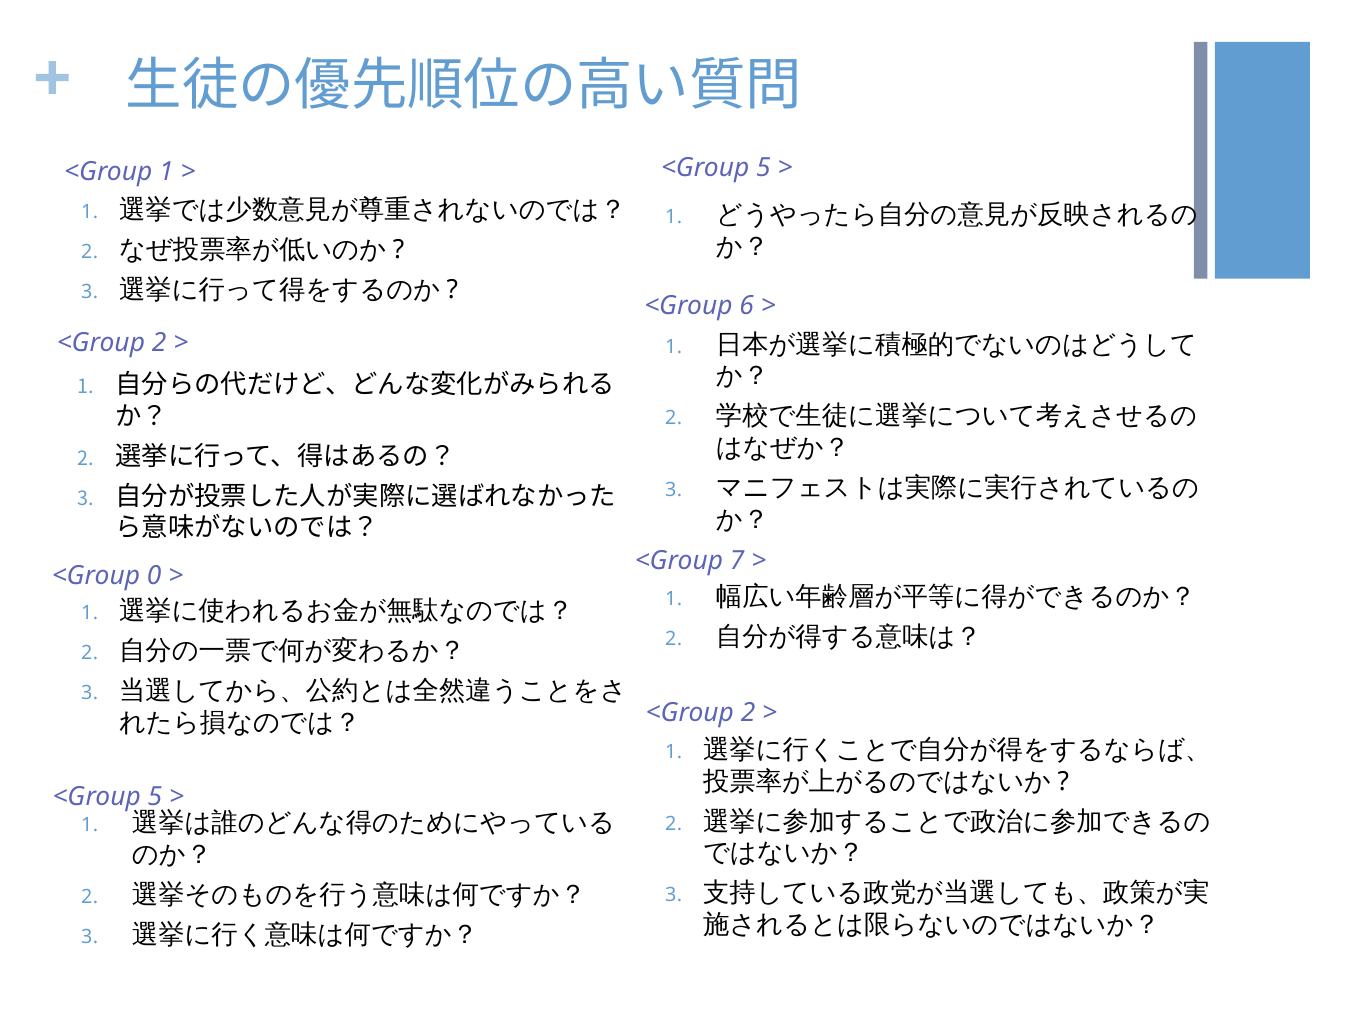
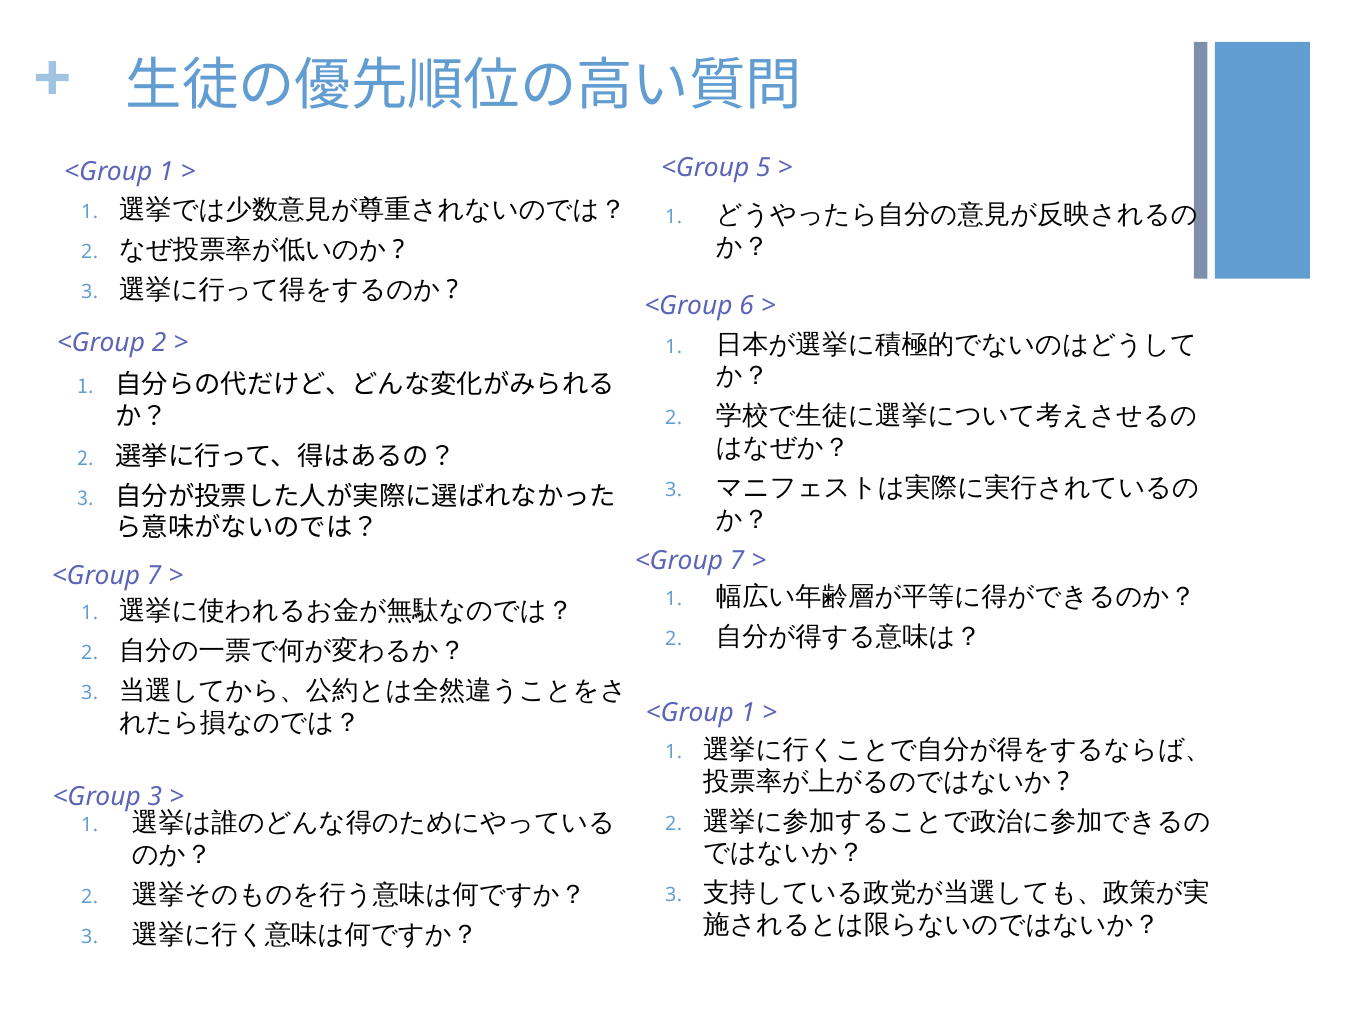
0: 0 -> 7 (154, 576)
2: 2 -> 1 (748, 713)
5: 5 -> 3 (155, 796)
